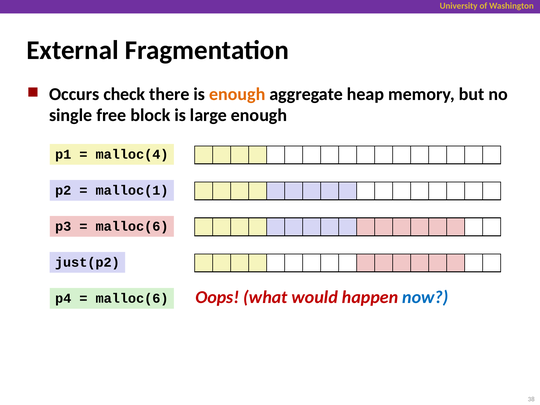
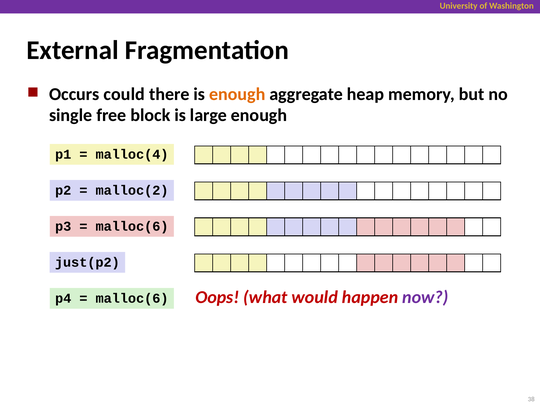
check: check -> could (124, 94)
malloc(1: malloc(1 -> malloc(2 (132, 190)
now colour: blue -> purple (425, 297)
